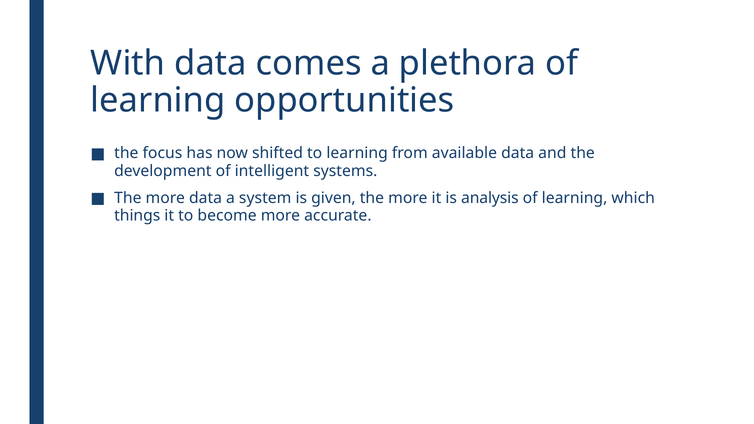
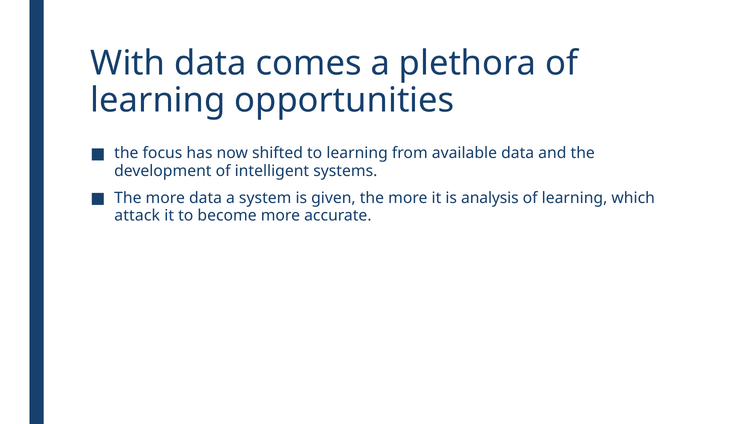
things: things -> attack (137, 216)
